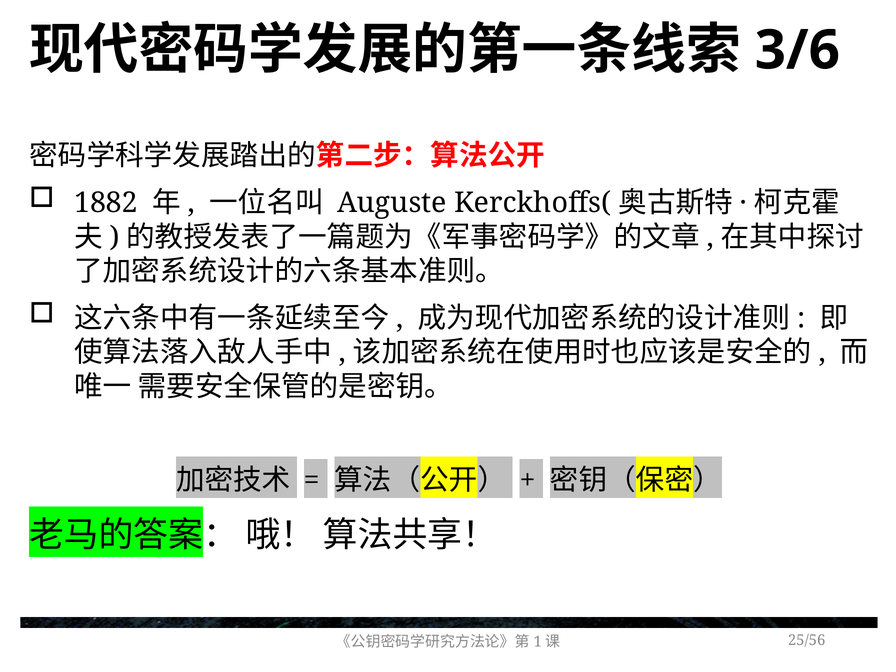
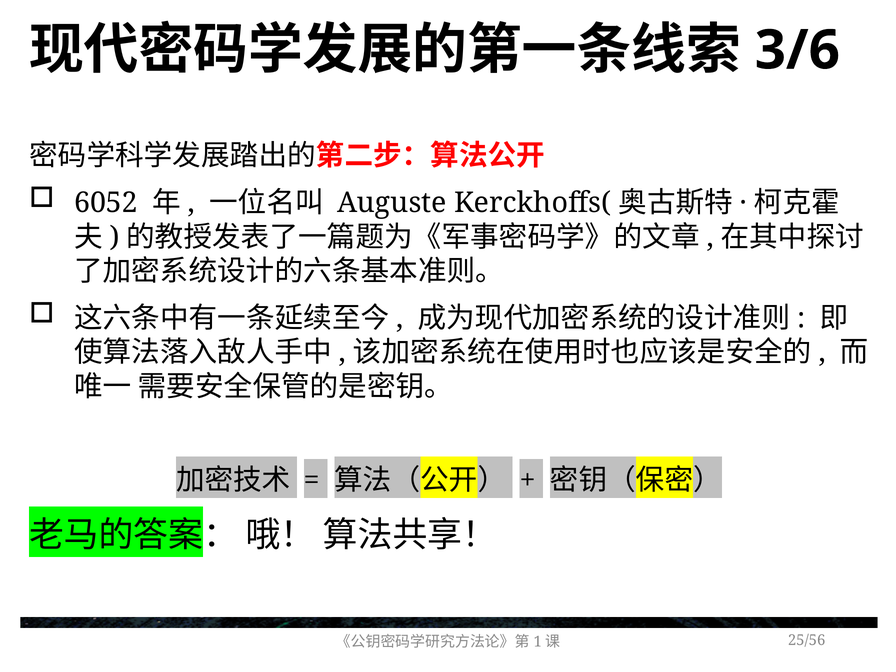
1882: 1882 -> 6052 (106, 203)
